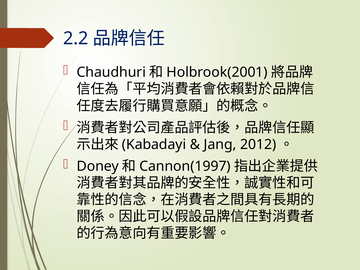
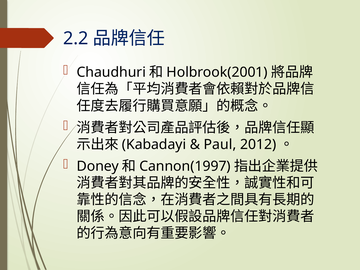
Jang: Jang -> Paul (220, 144)
